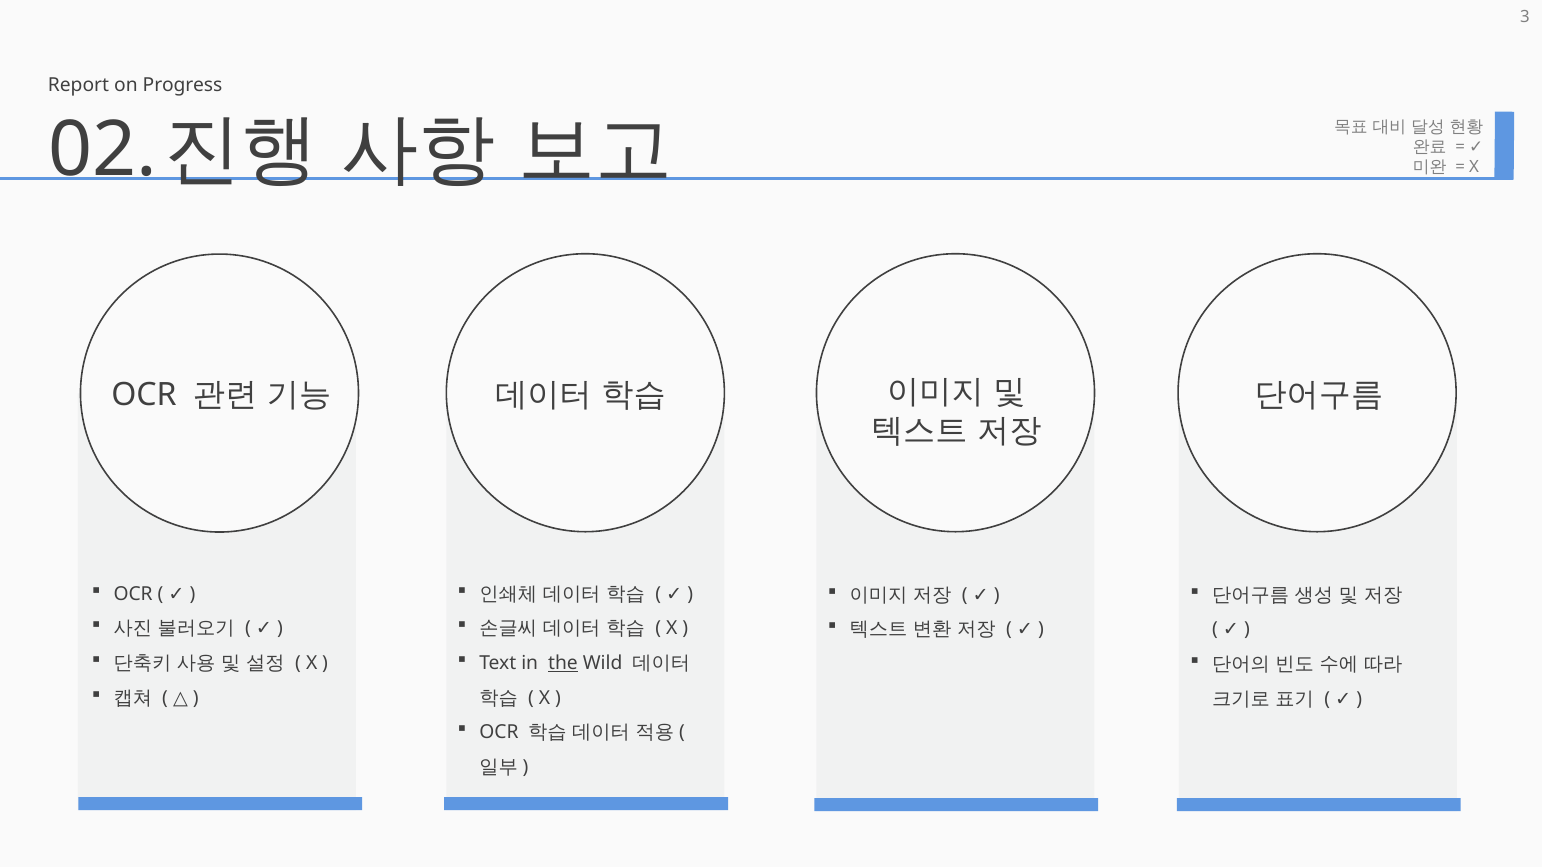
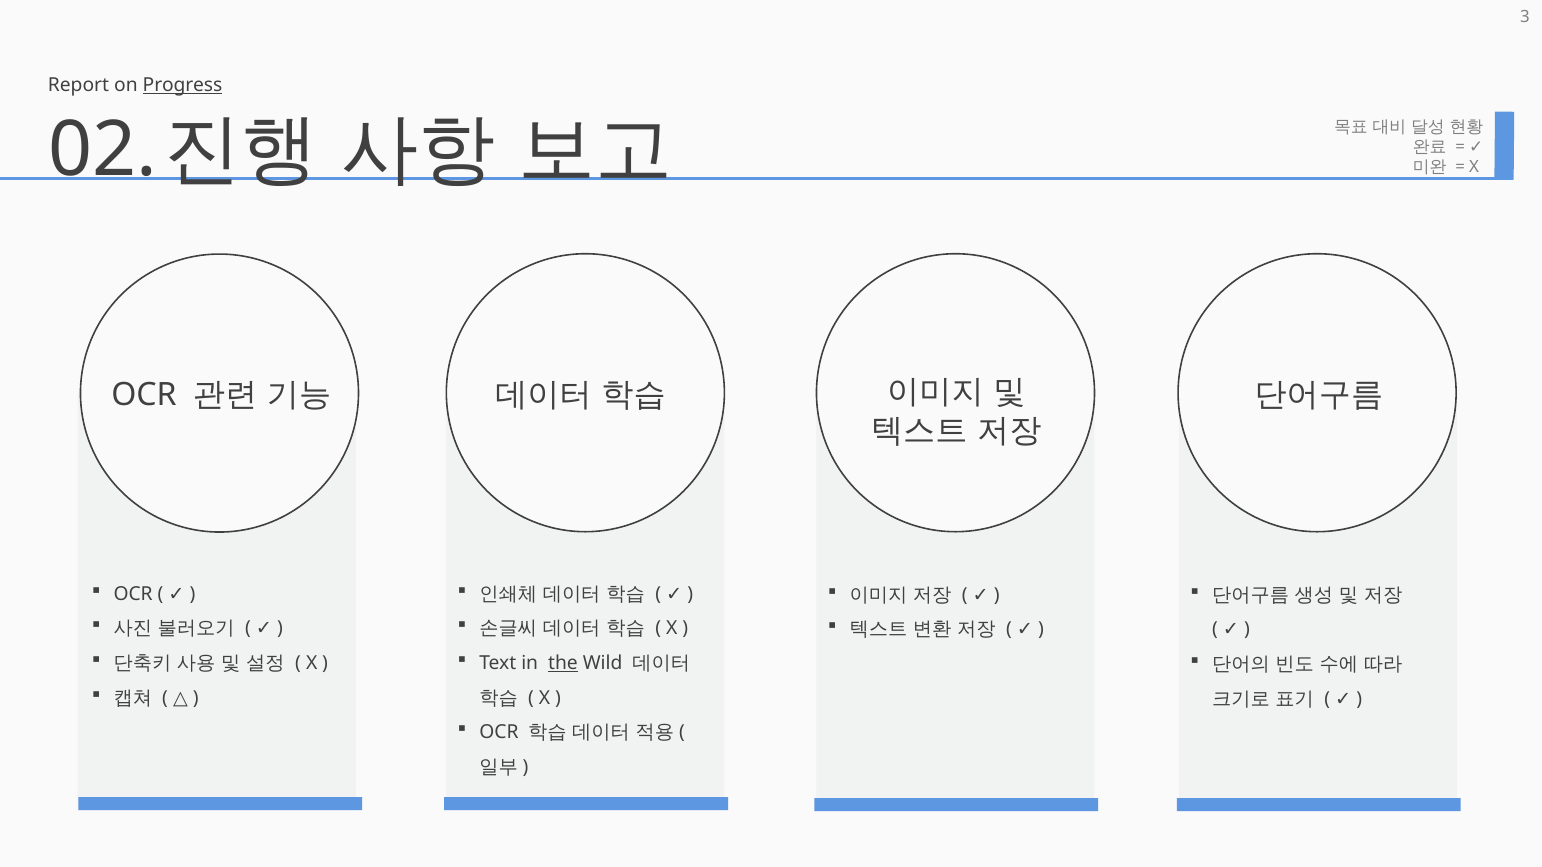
Progress underline: none -> present (183, 86)
